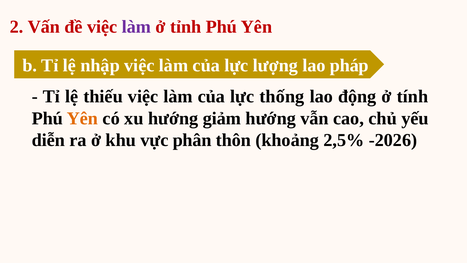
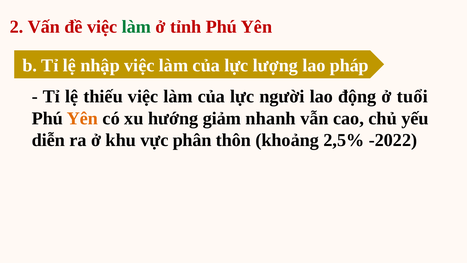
làm colour: purple -> green (136, 27)
thống: thống -> người (282, 96)
tính: tính -> tuổi (412, 96)
giảm hướng: hướng -> nhanh (271, 118)
-2026: -2026 -> -2022 (393, 140)
